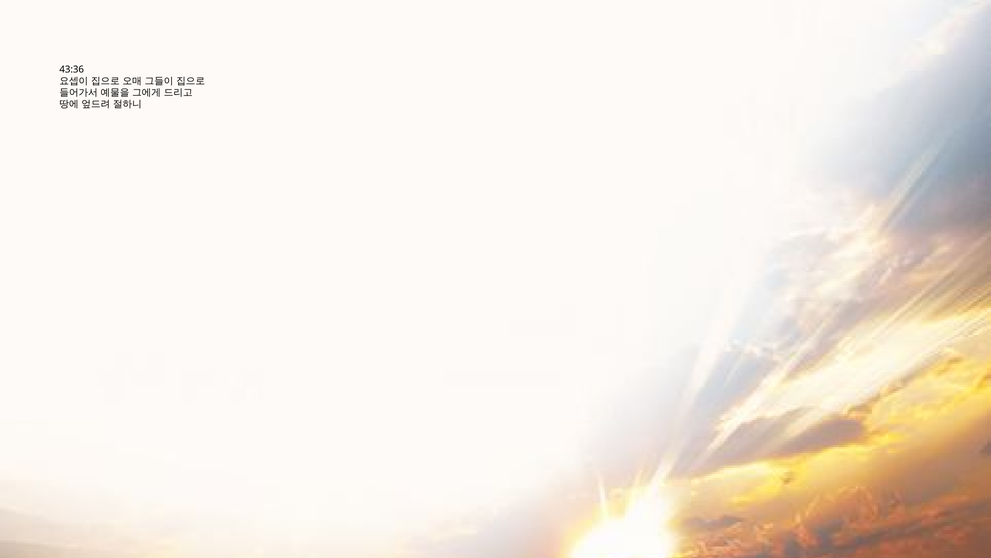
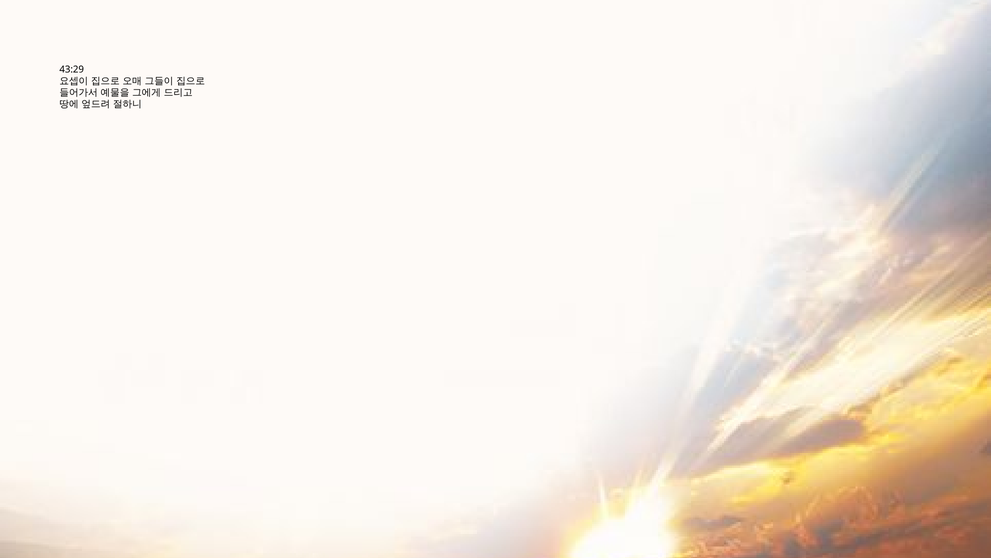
43:36: 43:36 -> 43:29 (72, 69)
